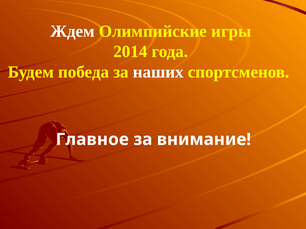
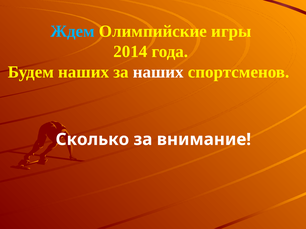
Ждем colour: white -> light blue (72, 31)
Будем победа: победа -> наших (84, 72)
Главное: Главное -> Сколько (92, 140)
